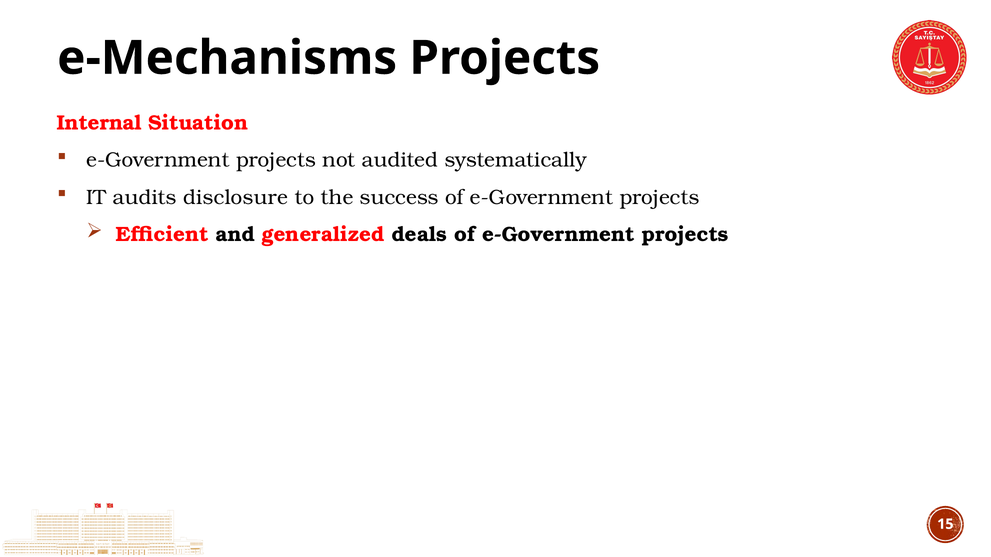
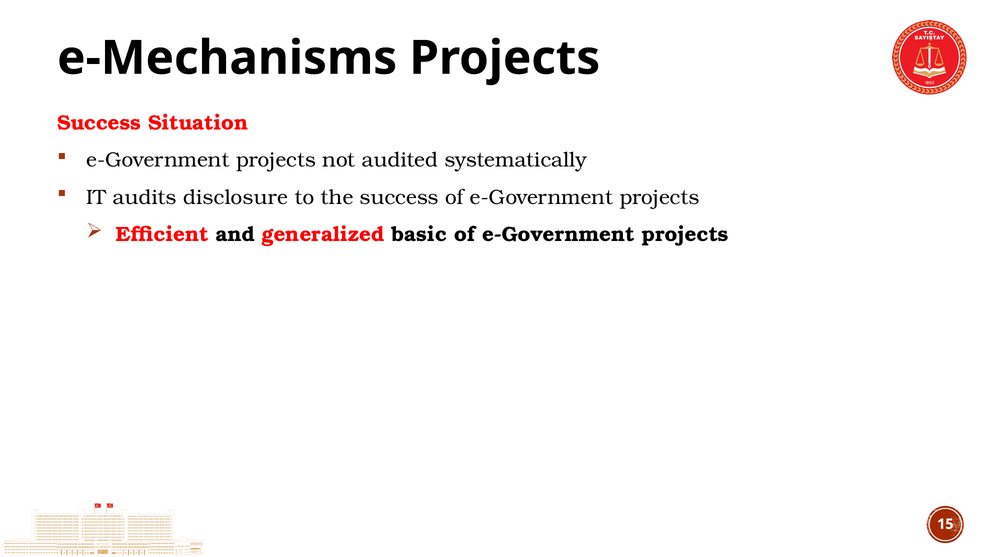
Internal: Internal -> Success (99, 123)
deals: deals -> basic (419, 235)
